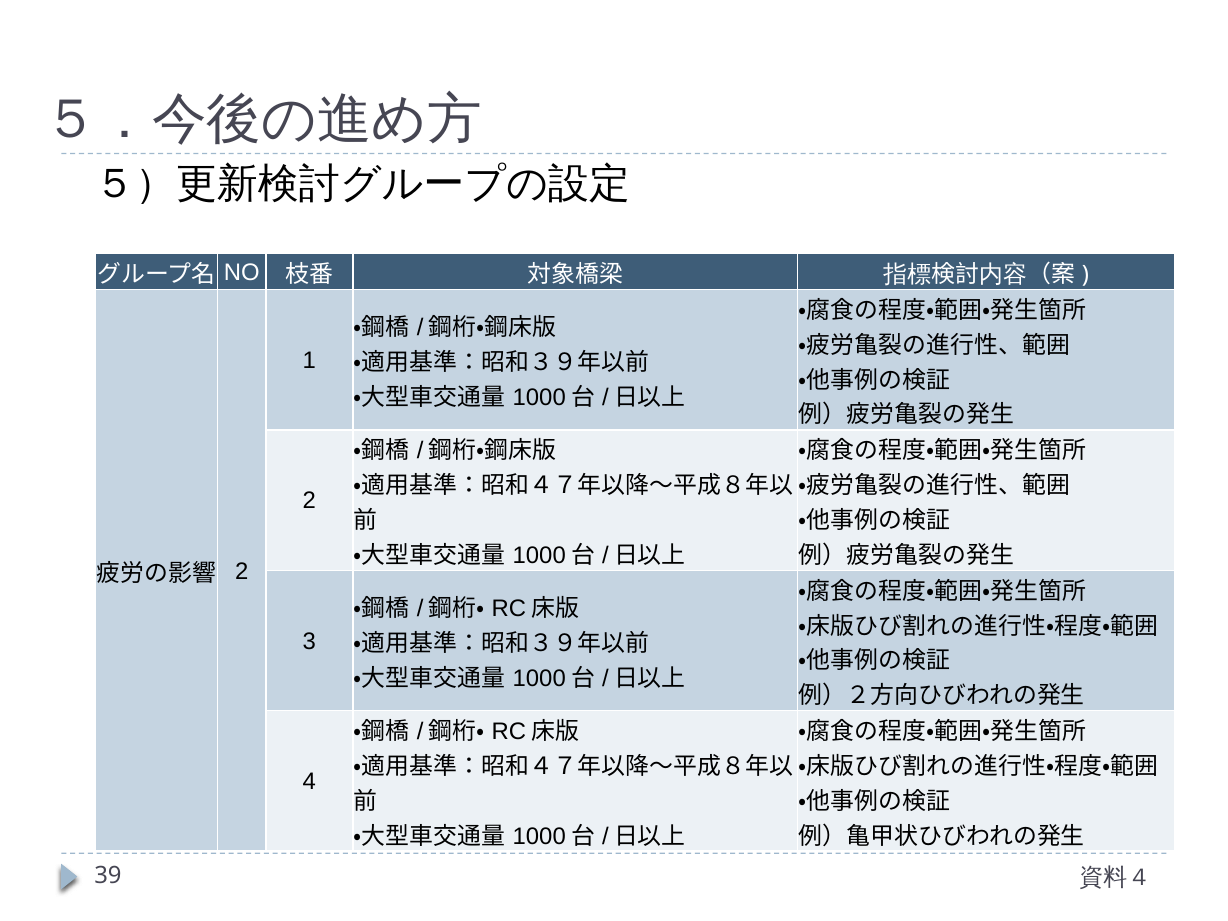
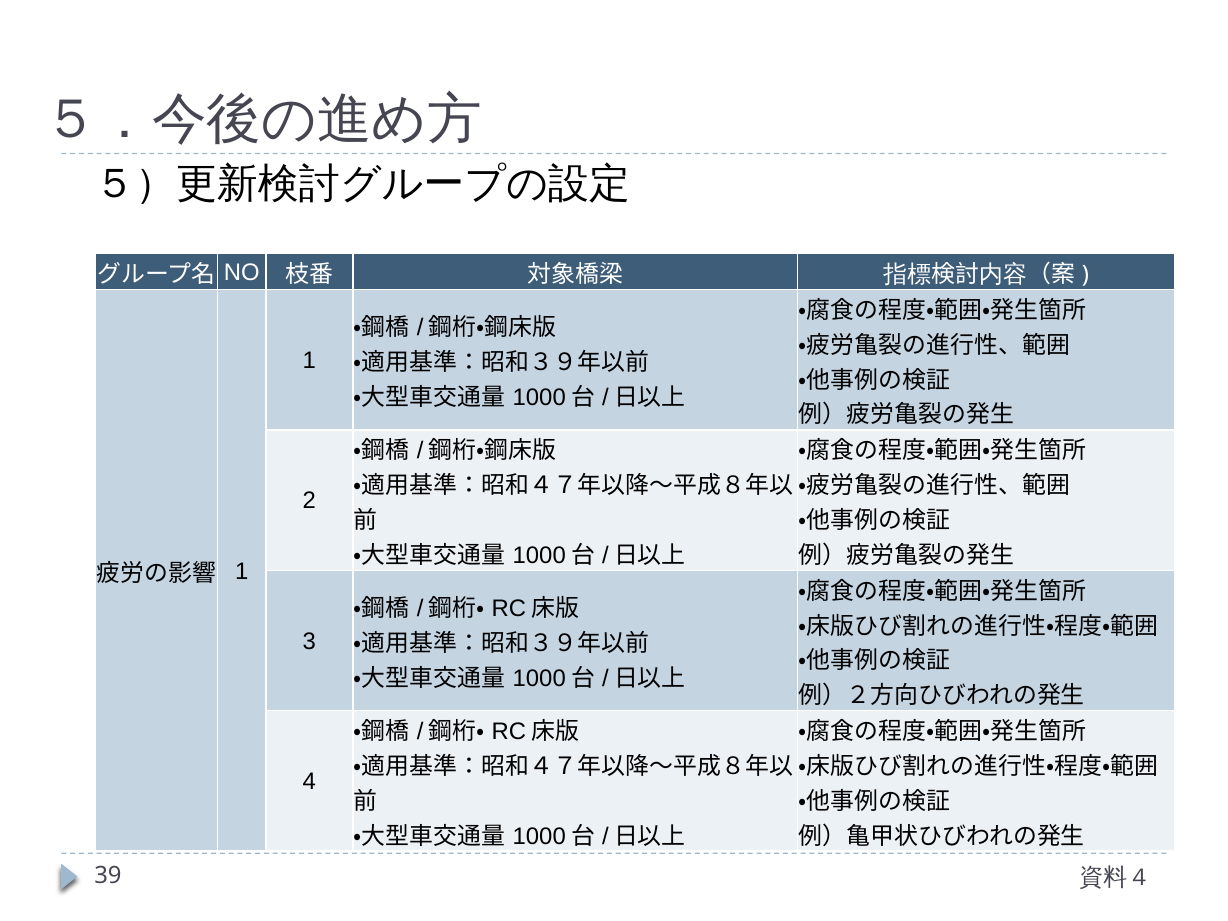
2: 2 -> 1 (242, 571)
